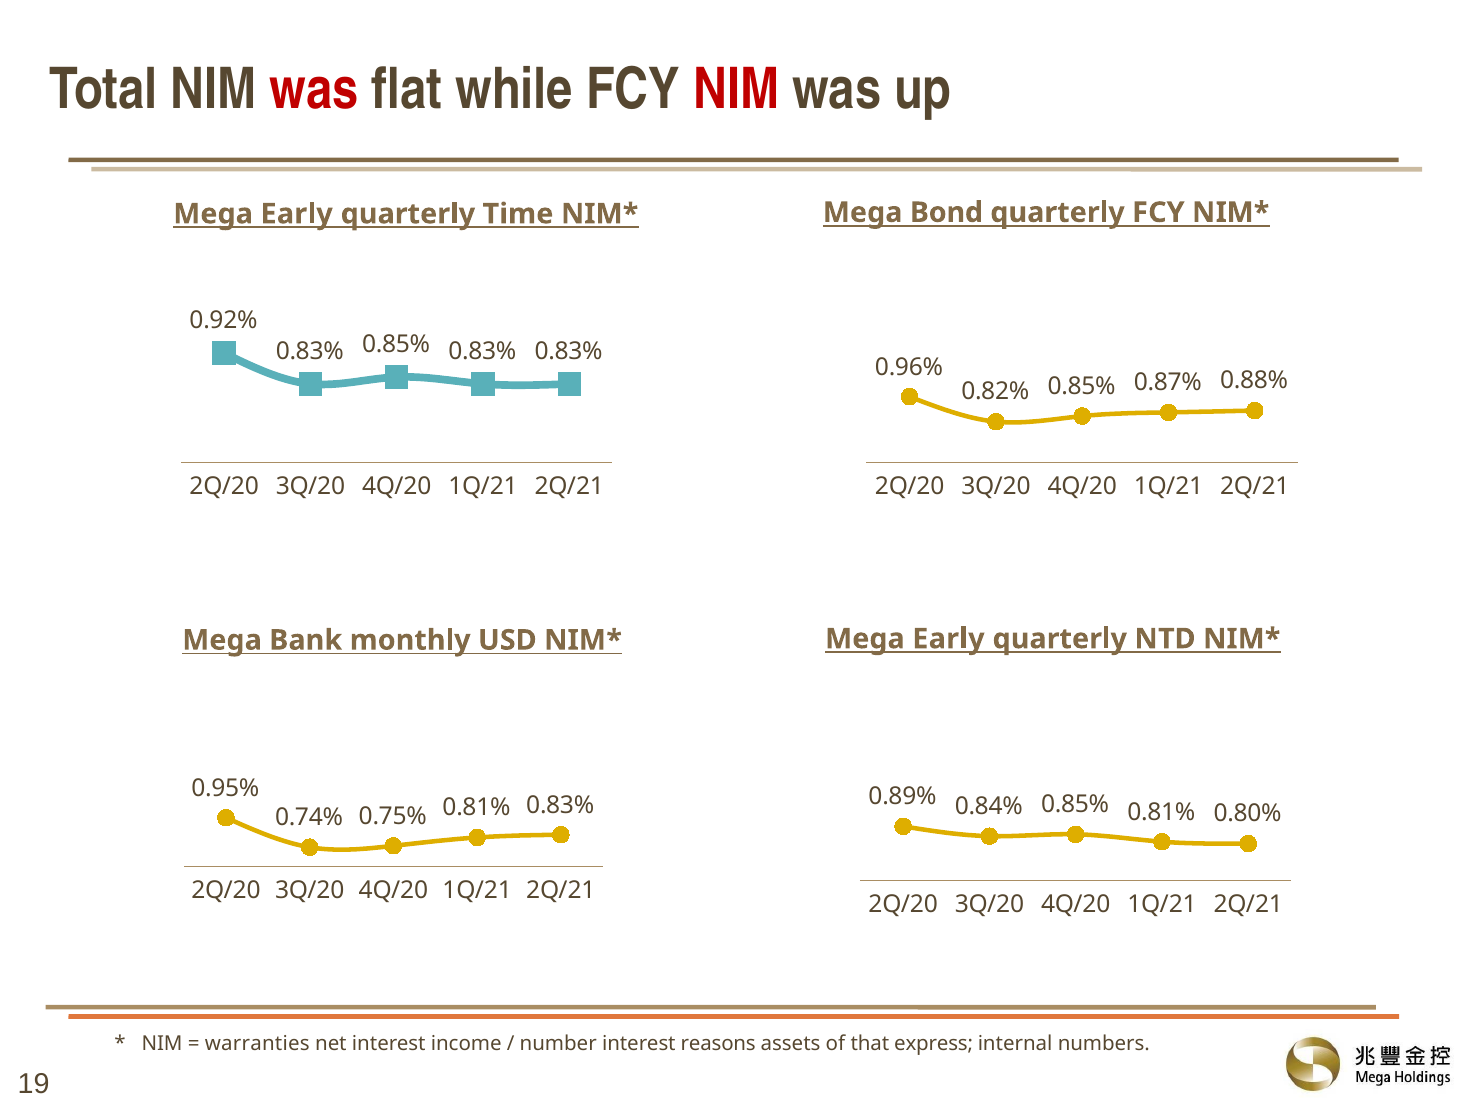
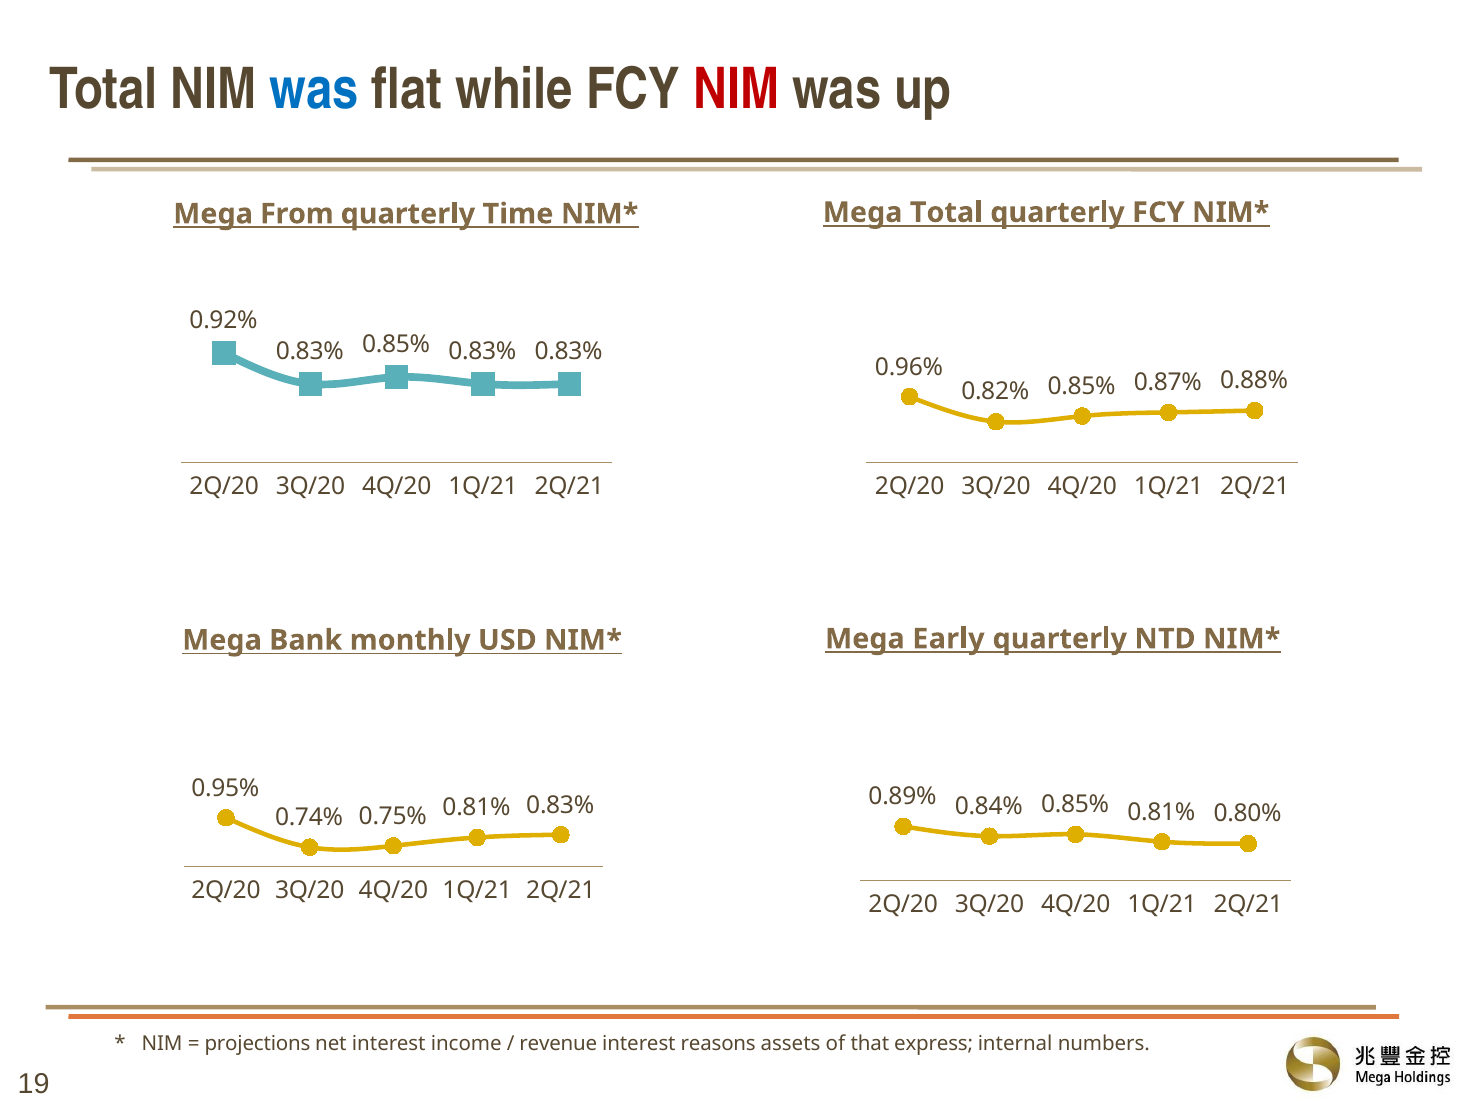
was colour: red -> blue (314, 90)
Mega Bond: Bond -> Total (946, 213)
Early: Early -> From (297, 214)
warranties: warranties -> projections (257, 1045)
number: number -> revenue (558, 1045)
